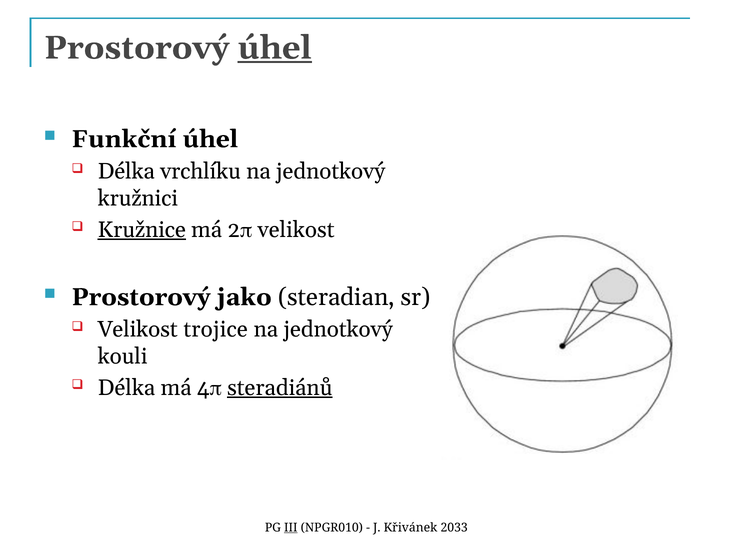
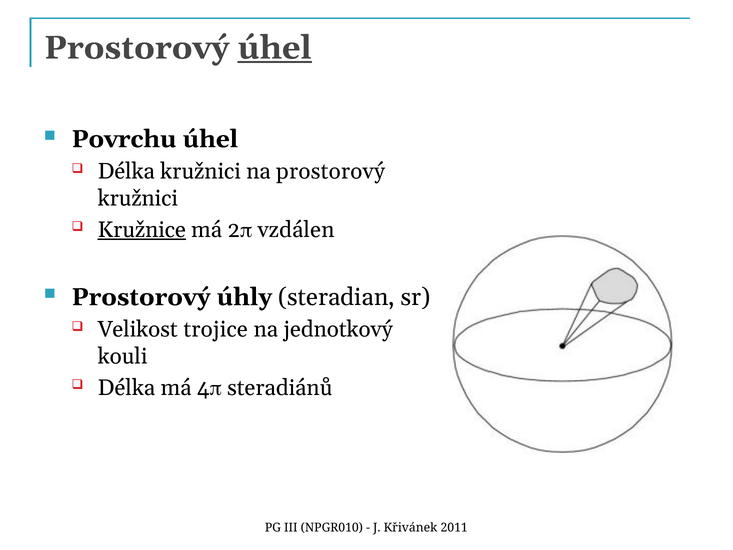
Funkční: Funkční -> Povrchu (124, 139)
Délka vrchlíku: vrchlíku -> kružnici (201, 171)
jednotkový: jednotkový -> prostorový (331, 171)
velikost: velikost -> vzdálen (296, 230)
jako: jako -> úhly (244, 297)
steradiánů underline: present -> none (280, 388)
III underline: present -> none (291, 527)
2033: 2033 -> 2011 (454, 527)
